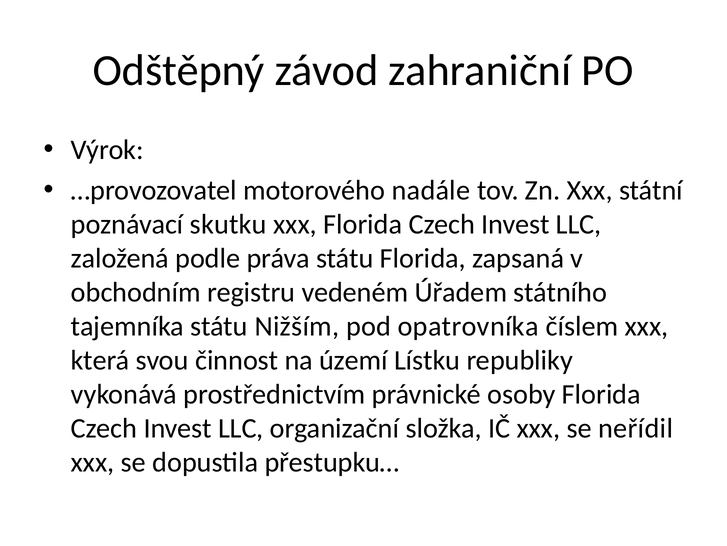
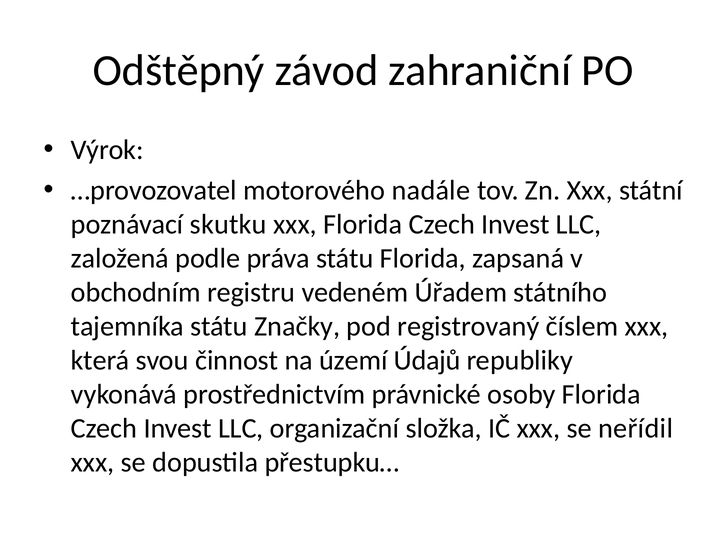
Nižším: Nižším -> Značky (297, 326)
opatrovníka: opatrovníka -> registrovaný (468, 326)
Lístku: Lístku -> Údajů (427, 360)
